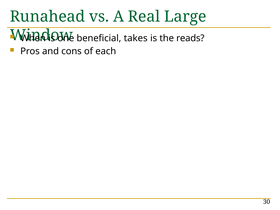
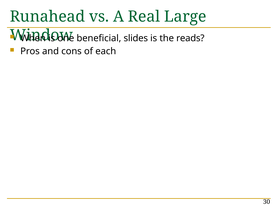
takes: takes -> slides (136, 38)
